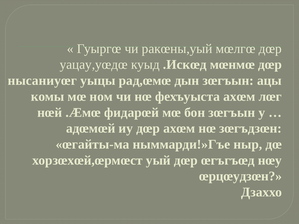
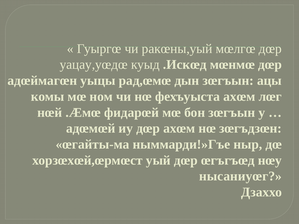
нысаниуœг: нысаниуœг -> адœймагœн (42, 81)
œрцœудзœн: œрцœудзœн -> нысаниуœг (240, 176)
